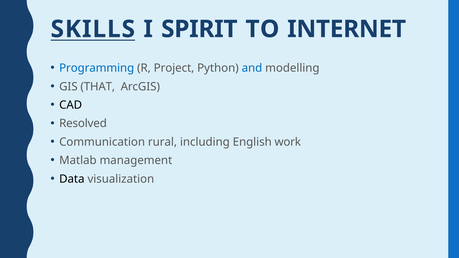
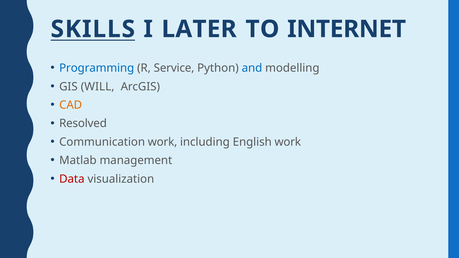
SPIRIT: SPIRIT -> LATER (199, 29)
Project: Project -> Service (174, 68)
THAT: THAT -> WILL (98, 87)
CAD colour: black -> orange (71, 105)
Communication rural: rural -> work (163, 142)
Data colour: black -> red (72, 179)
